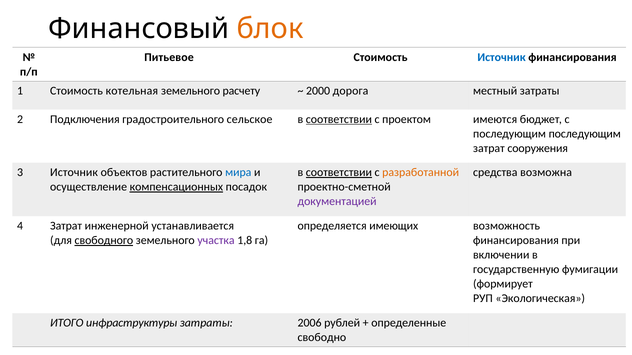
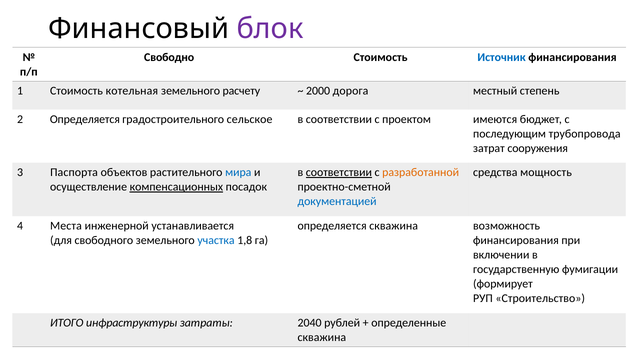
блок colour: orange -> purple (270, 29)
Питьевое: Питьевое -> Свободно (169, 57)
местный затраты: затраты -> степень (540, 91)
2 Подключения: Подключения -> Определяется (85, 119)
соответствии underline: present -> none (339, 119)
последующим последующим: последующим -> трубопровода (585, 134)
3 Источник: Источник -> Паспорта (74, 173)
возможна: возможна -> мощность (546, 173)
документацией colour: purple -> blue (337, 202)
4 Затрат: Затрат -> Места (66, 226)
определяется имеющих: имеющих -> скважина (394, 226)
свободного underline: present -> none (104, 241)
участка colour: purple -> blue (216, 241)
Экологическая: Экологическая -> Строительство (540, 299)
2006: 2006 -> 2040 (310, 323)
свободно: свободно -> скважина (322, 338)
